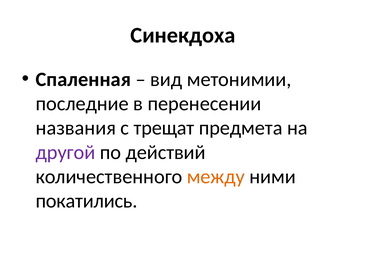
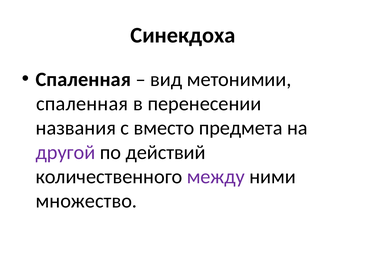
последние: последние -> спаленная (82, 104)
трещат: трещат -> вместо (164, 128)
между colour: orange -> purple (216, 177)
покатились: покатились -> множество (86, 201)
